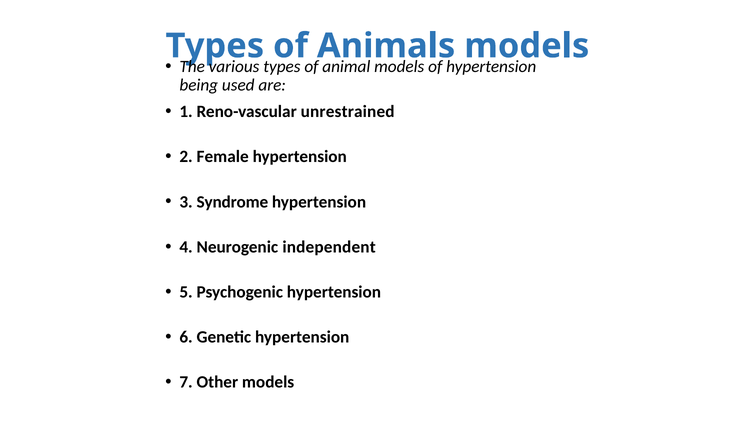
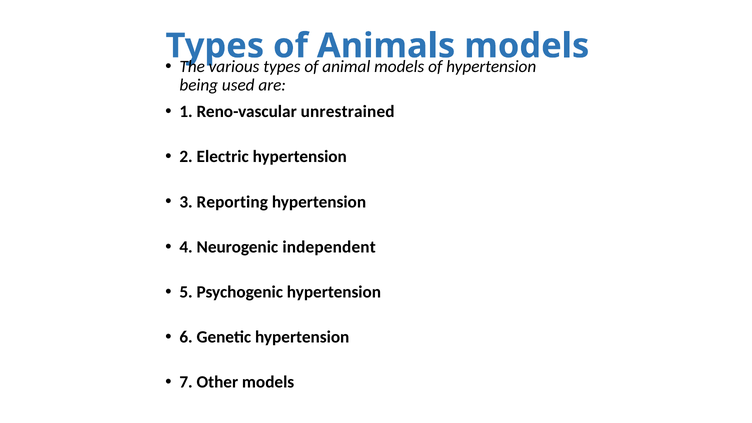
Female: Female -> Electric (223, 157)
Syndrome: Syndrome -> Reporting (232, 202)
